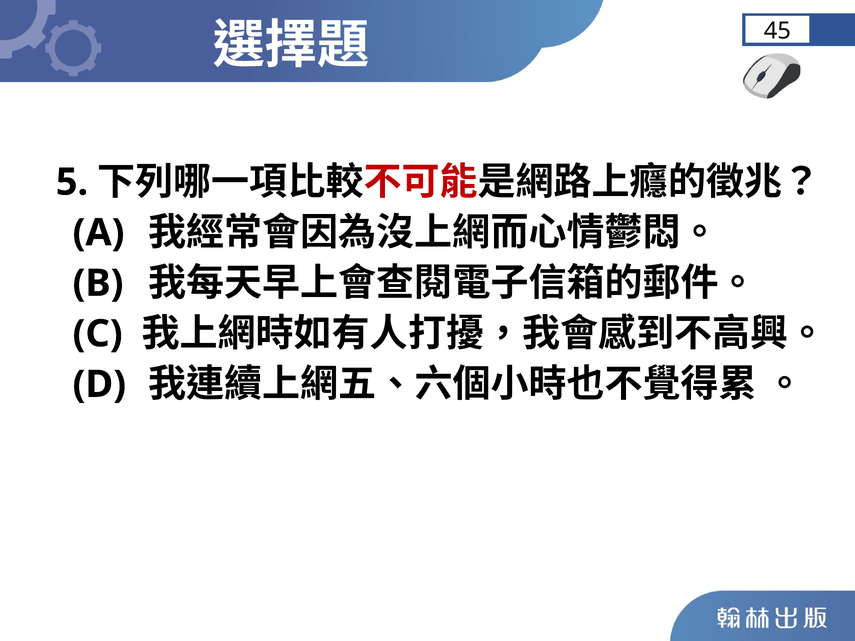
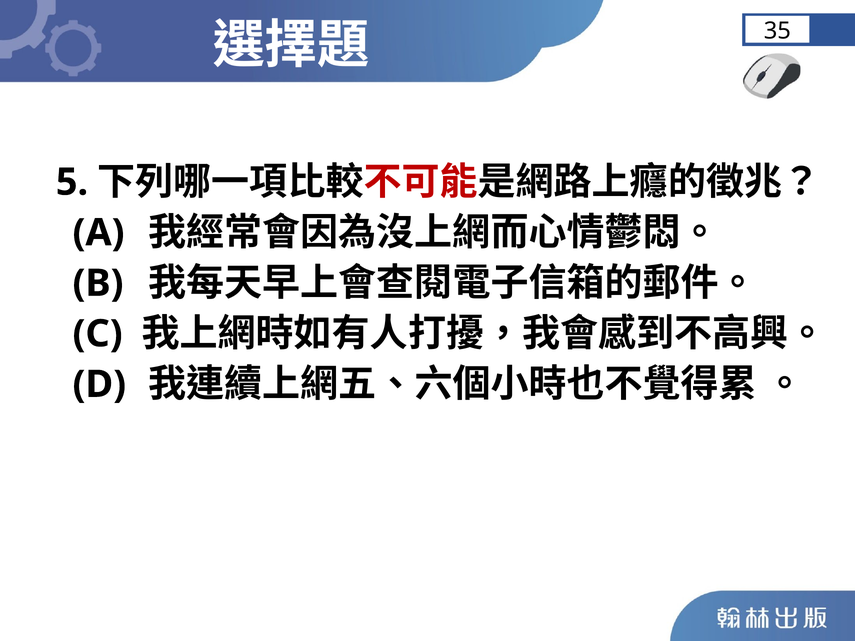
45: 45 -> 35 (777, 31)
